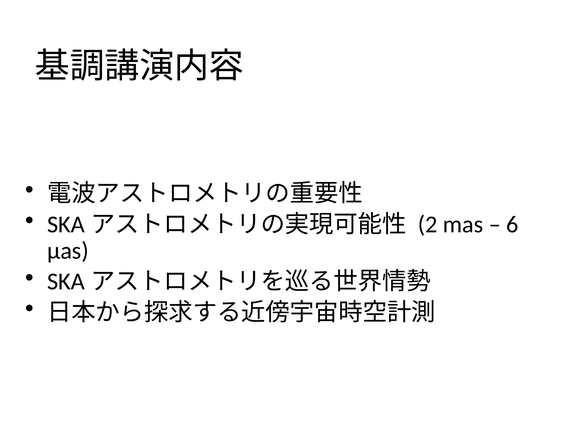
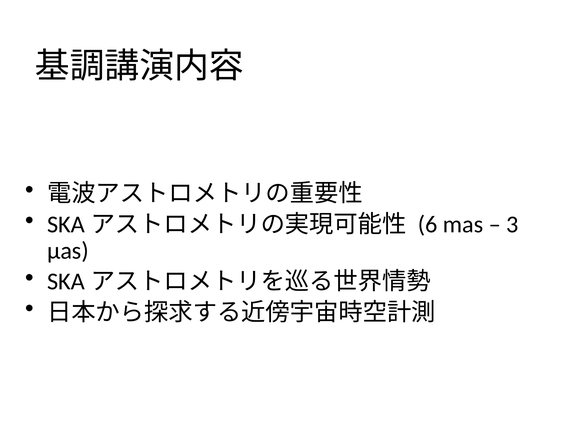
2: 2 -> 6 (428, 225)
6: 6 -> 3 (512, 225)
